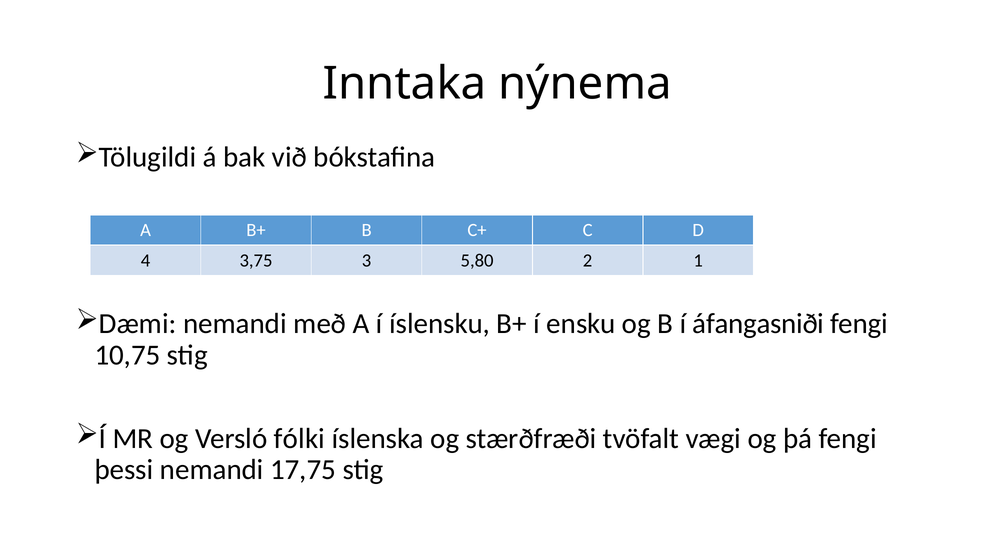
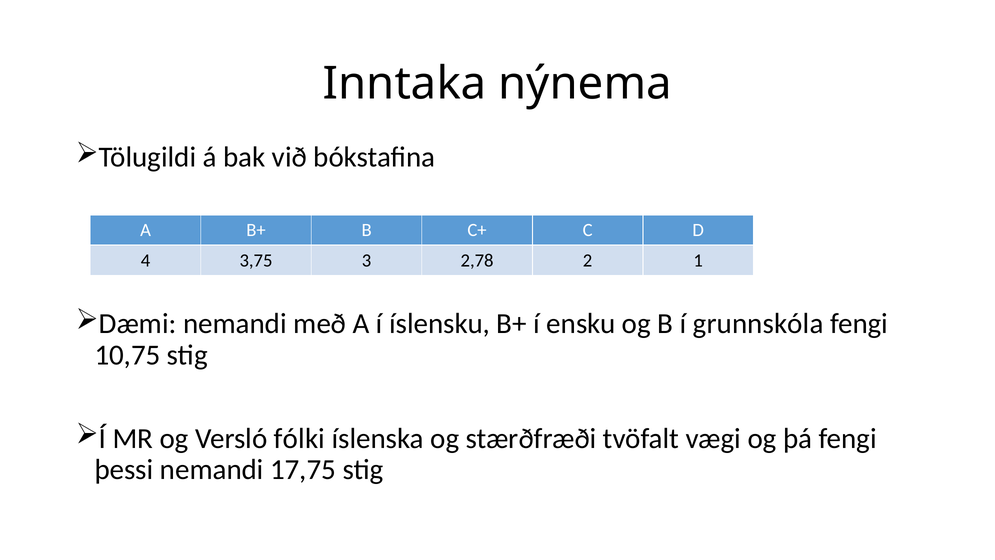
5,80: 5,80 -> 2,78 (477, 260)
áfangasniði: áfangasniði -> grunnskóla (758, 324)
